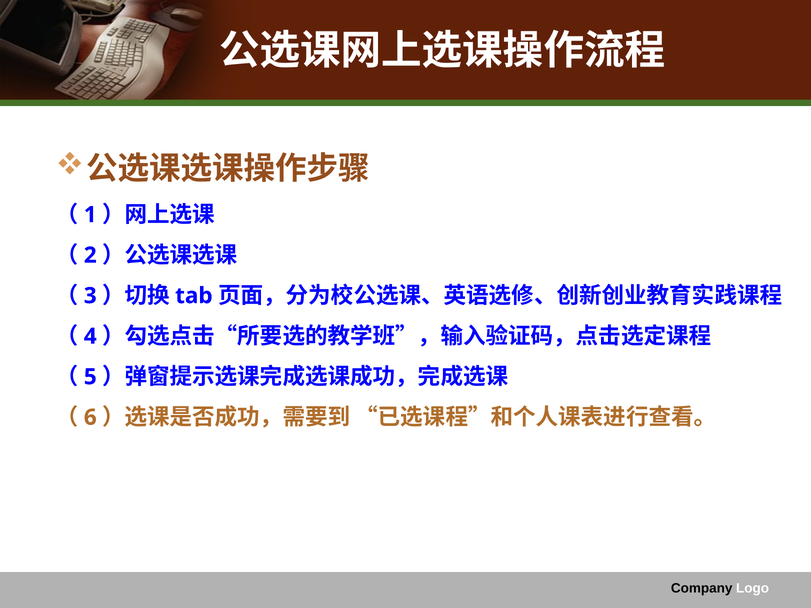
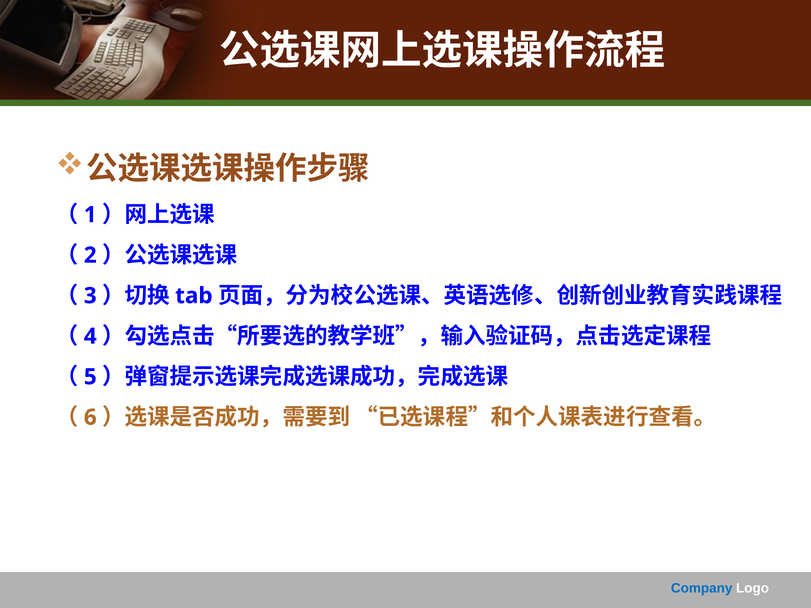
Company colour: black -> blue (702, 588)
